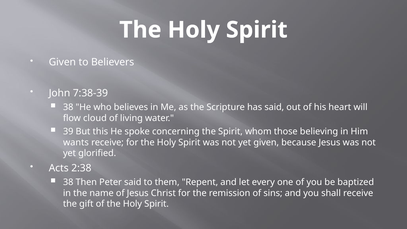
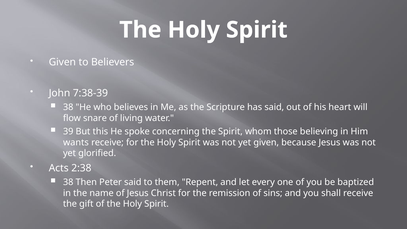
cloud: cloud -> snare (95, 118)
